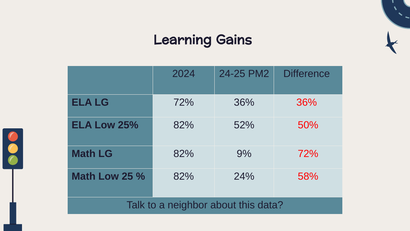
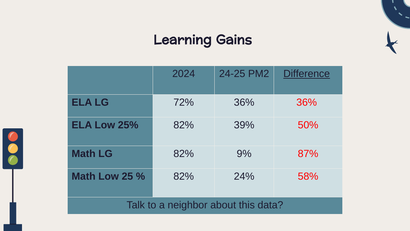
Difference underline: none -> present (307, 74)
52%: 52% -> 39% (244, 125)
9% 72%: 72% -> 87% (308, 154)
